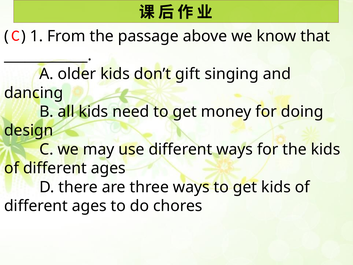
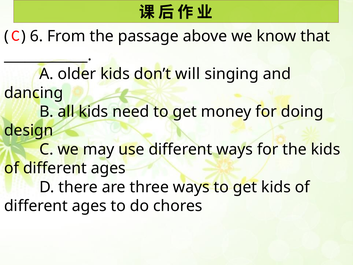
1: 1 -> 6 (36, 36)
gift: gift -> will (188, 74)
